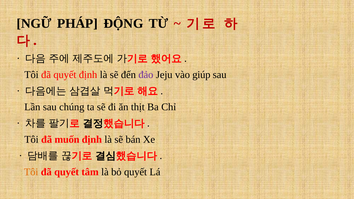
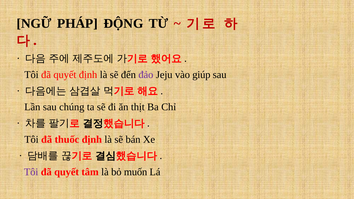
muốn: muốn -> thuốc (67, 140)
Tôi colour: orange -> purple (31, 172)
bỏ quyết: quyết -> muốn (136, 172)
